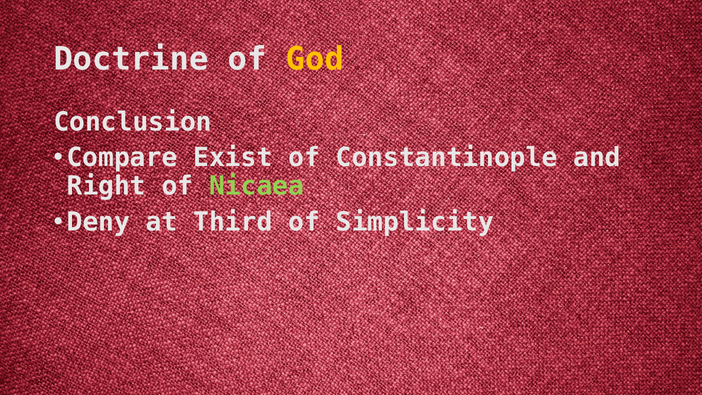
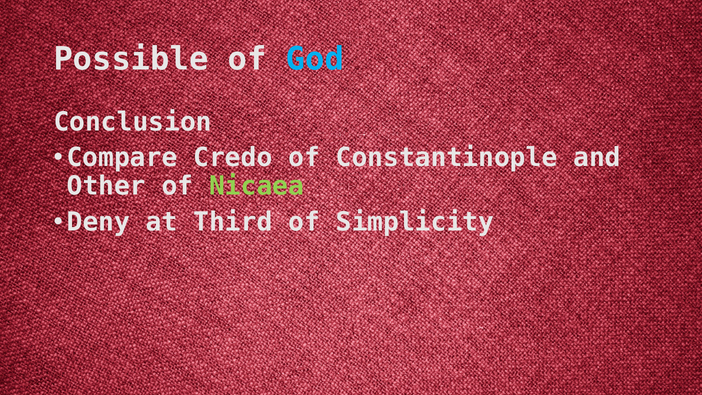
Doctrine: Doctrine -> Possible (131, 59)
God colour: yellow -> light blue (315, 59)
Exist: Exist -> Credo (233, 158)
Right: Right -> Other (106, 186)
